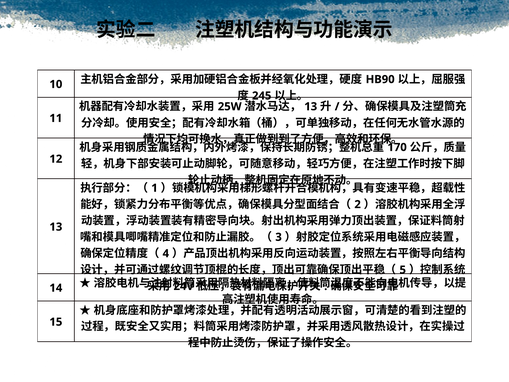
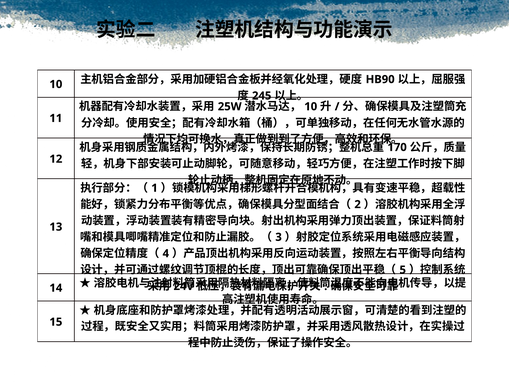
13: 13 -> 10 (311, 106)
